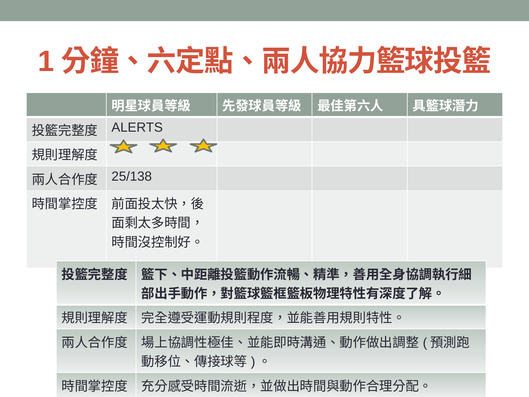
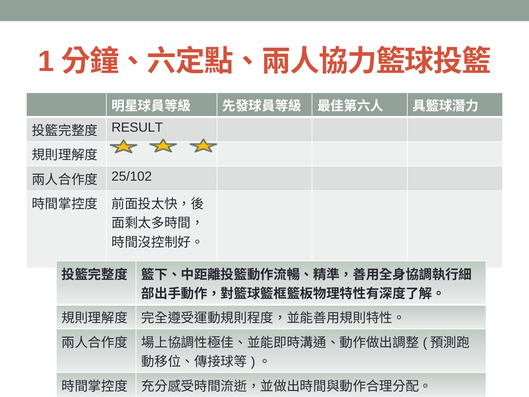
ALERTS: ALERTS -> RESULT (137, 127)
25/138: 25/138 -> 25/102 (132, 176)
